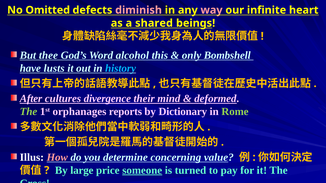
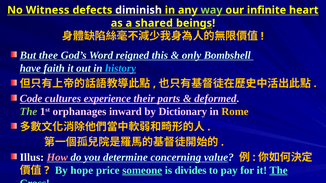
Omitted: Omitted -> Witness (48, 10)
diminish colour: pink -> white (139, 10)
way colour: pink -> light green (212, 10)
alcohol: alcohol -> reigned (132, 55)
lusts: lusts -> faith (54, 68)
After: After -> Code (31, 99)
divergence: divergence -> experience (107, 99)
mind: mind -> parts (169, 99)
reports: reports -> inward (125, 112)
Rome colour: light green -> yellow (235, 112)
large: large -> hope (82, 171)
turned: turned -> divides (191, 171)
The underline: none -> present (279, 171)
